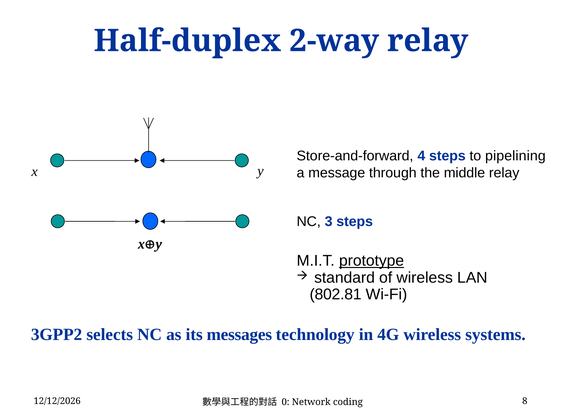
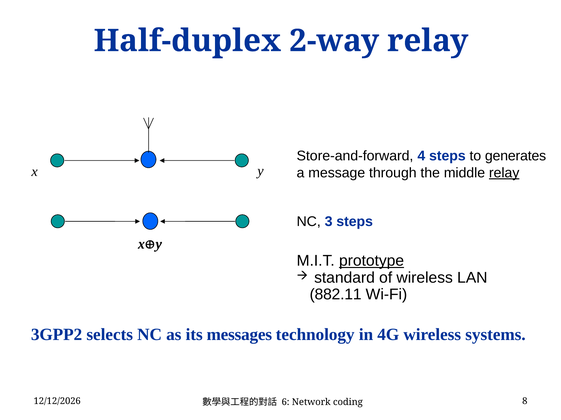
pipelining: pipelining -> generates (516, 156)
relay underline: none -> present (504, 173)
802.81: 802.81 -> 882.11 (336, 295)
0: 0 -> 6 (286, 403)
